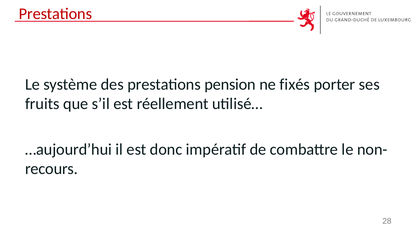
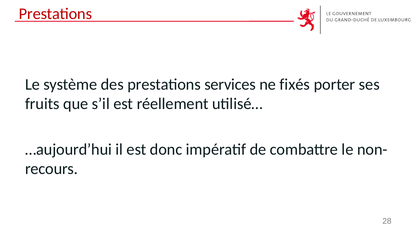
pension: pension -> services (230, 84)
